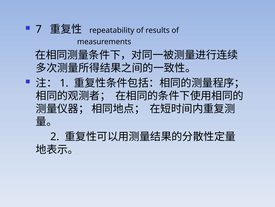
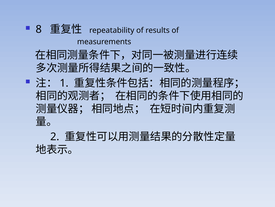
7: 7 -> 8 (39, 29)
